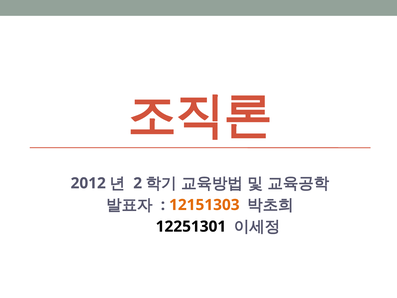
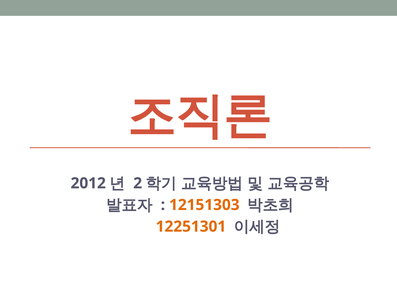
12251301 colour: black -> orange (191, 226)
